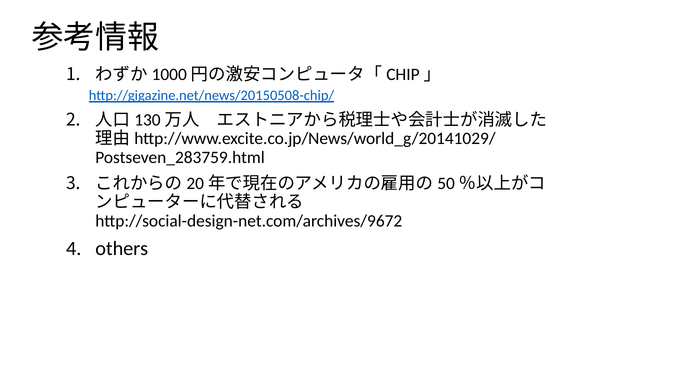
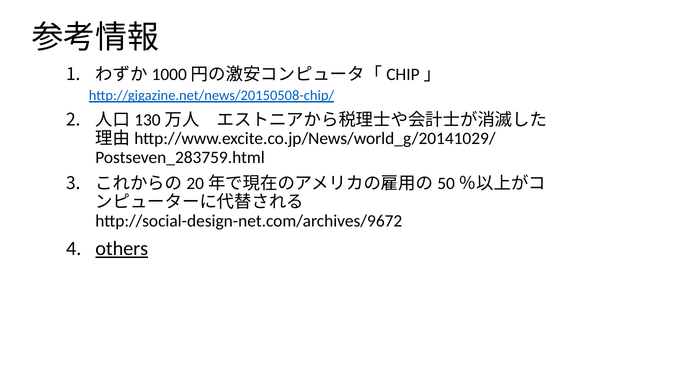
others underline: none -> present (122, 248)
